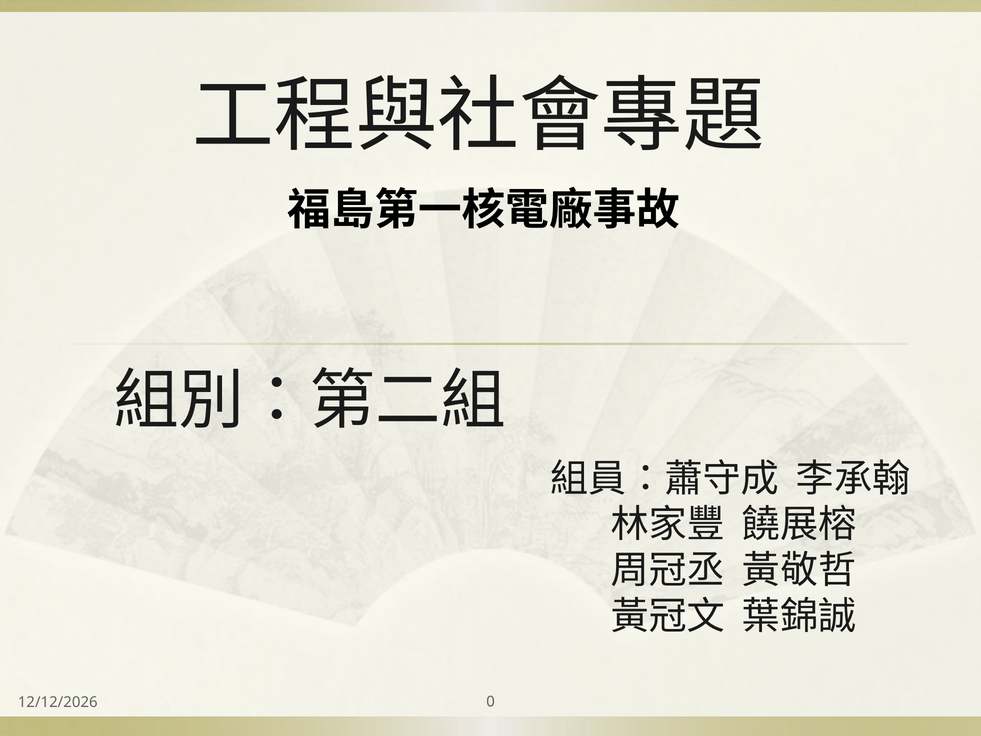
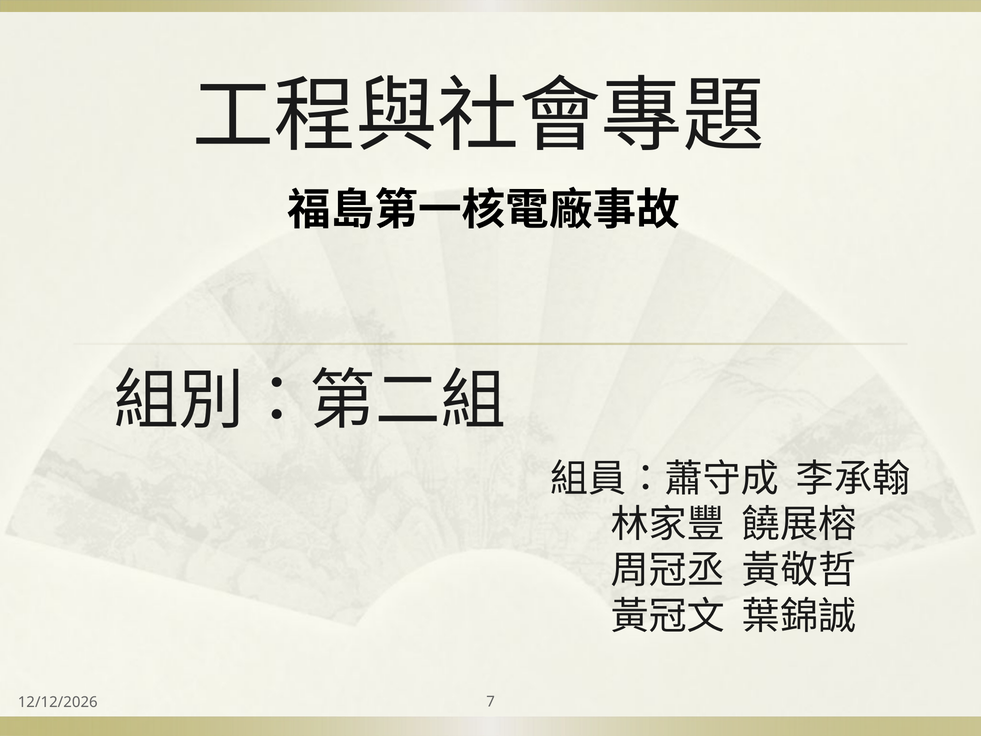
0: 0 -> 7 (491, 702)
